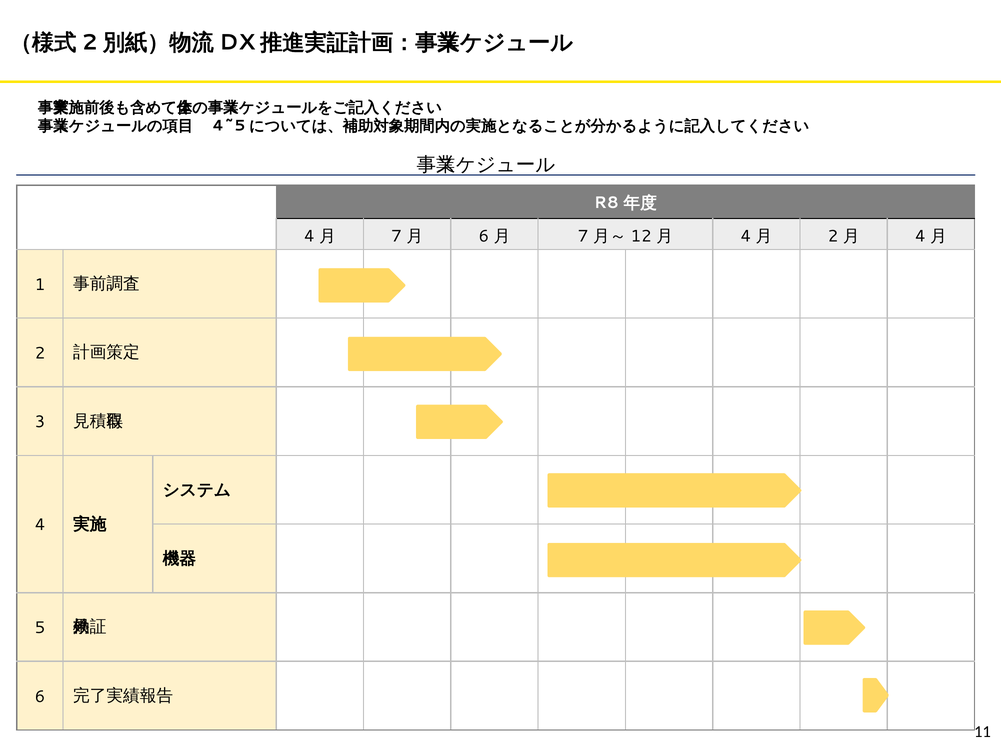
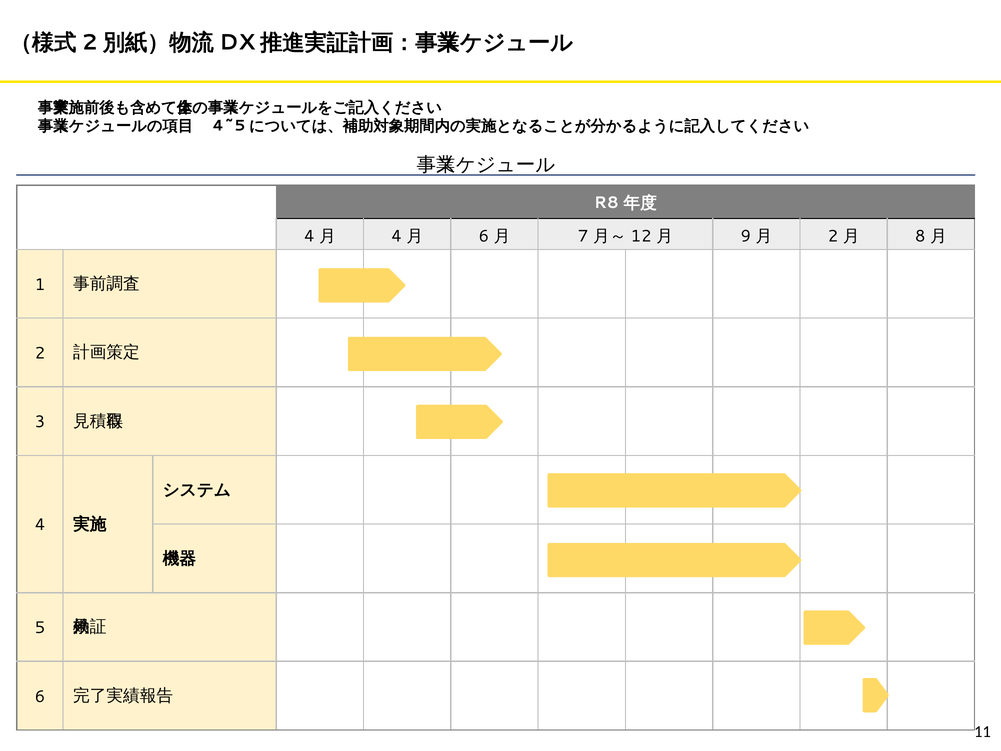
7: 7 -> 4 (397, 236)
4: 4 -> 9 (746, 236)
4: 4 -> 8 (920, 236)
